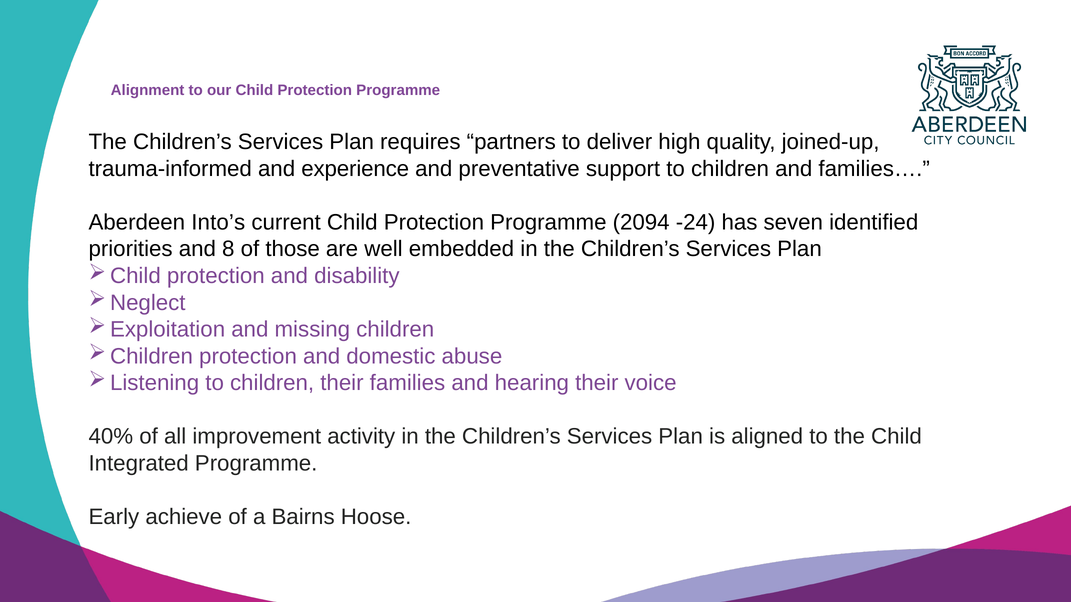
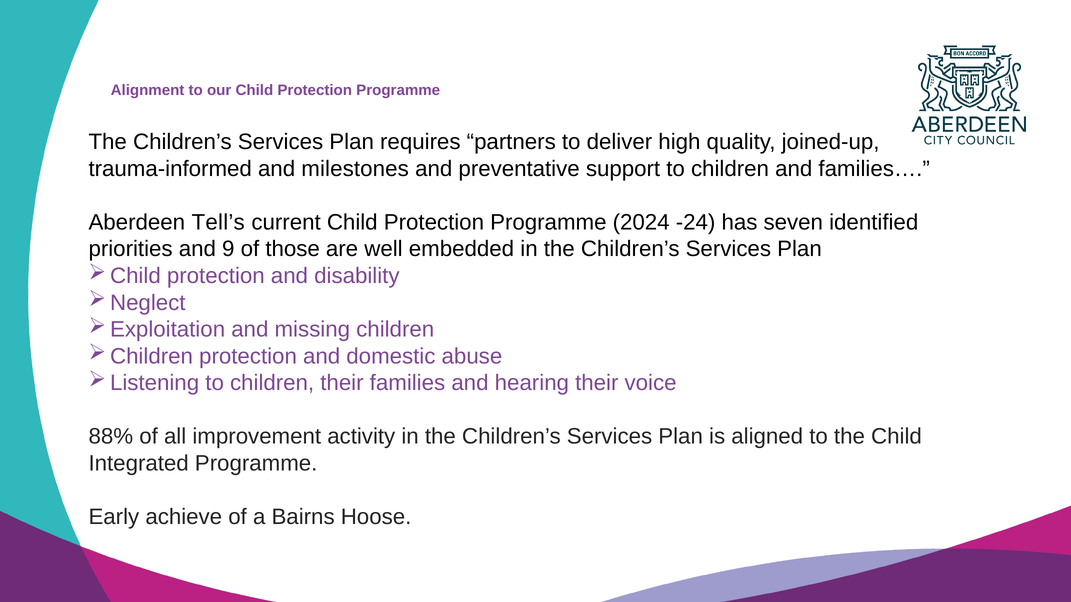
experience: experience -> milestones (355, 169)
Into’s: Into’s -> Tell’s (218, 223)
2094: 2094 -> 2024 (641, 223)
8: 8 -> 9 (228, 249)
40%: 40% -> 88% (111, 437)
